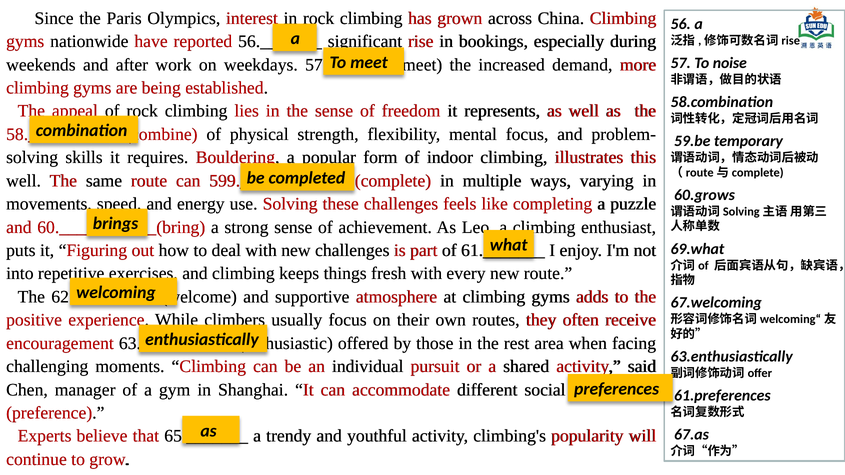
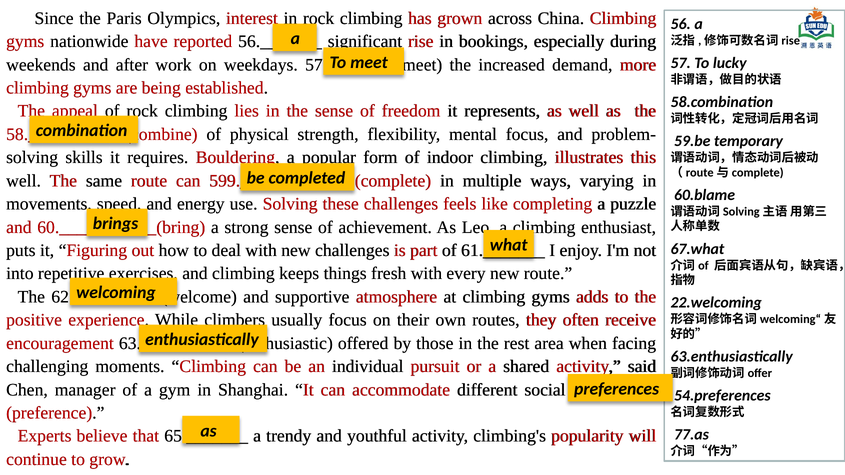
noise: noise -> lucky (730, 63)
60.grows: 60.grows -> 60.blame (705, 195)
69.what: 69.what -> 67.what (697, 249)
67.welcoming: 67.welcoming -> 22.welcoming (716, 303)
61.preferences: 61.preferences -> 54.preferences (722, 396)
67.as: 67.as -> 77.as (691, 435)
